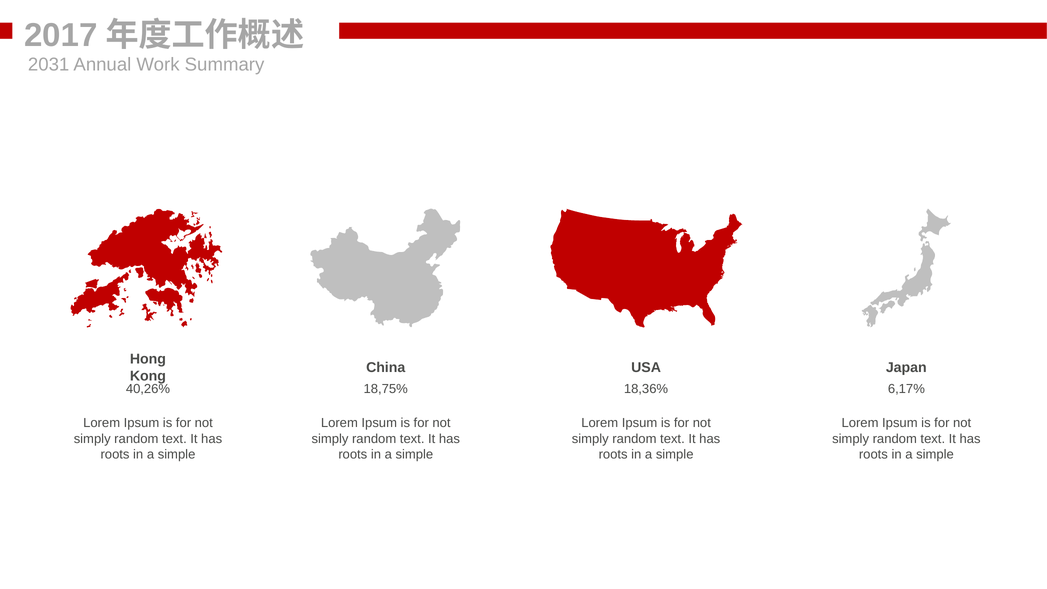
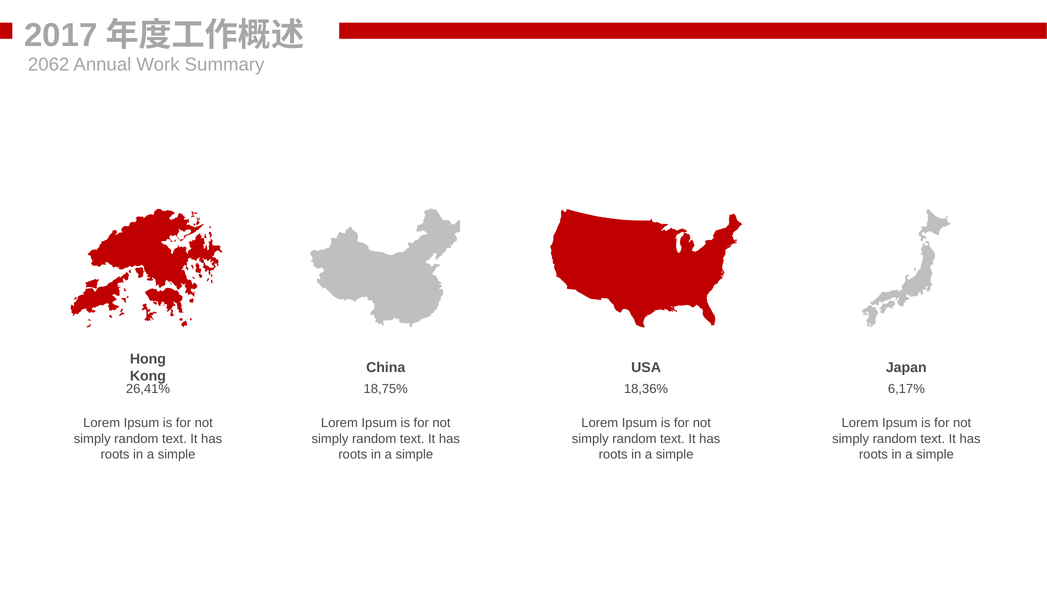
2031: 2031 -> 2062 (49, 64)
40,26%: 40,26% -> 26,41% (148, 389)
